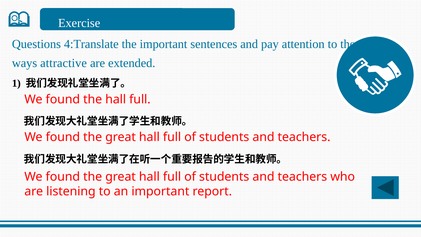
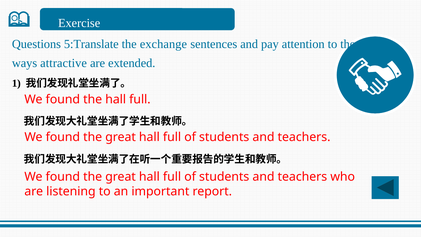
4:Translate: 4:Translate -> 5:Translate (91, 44)
the important: important -> exchange (163, 44)
